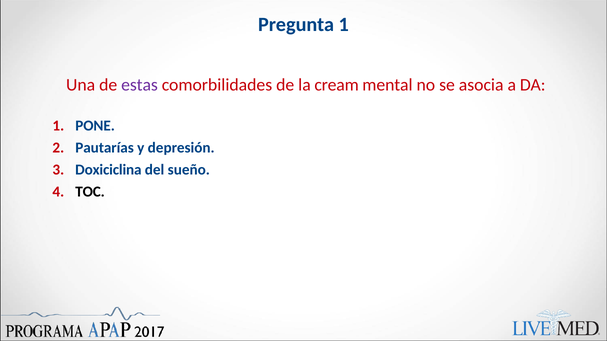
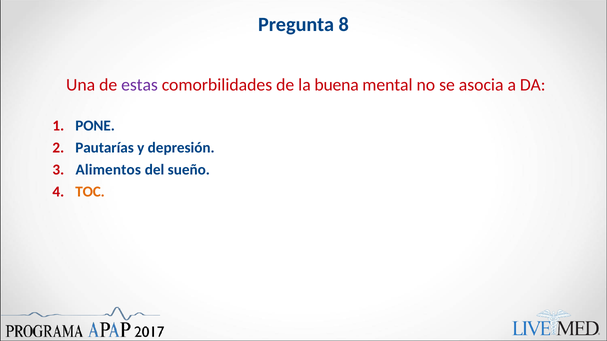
Pregunta 1: 1 -> 8 (344, 24)
cream: cream -> buena (337, 85)
Doxiciclina: Doxiciclina -> Alimentos (108, 170)
TOC colour: black -> orange (90, 192)
